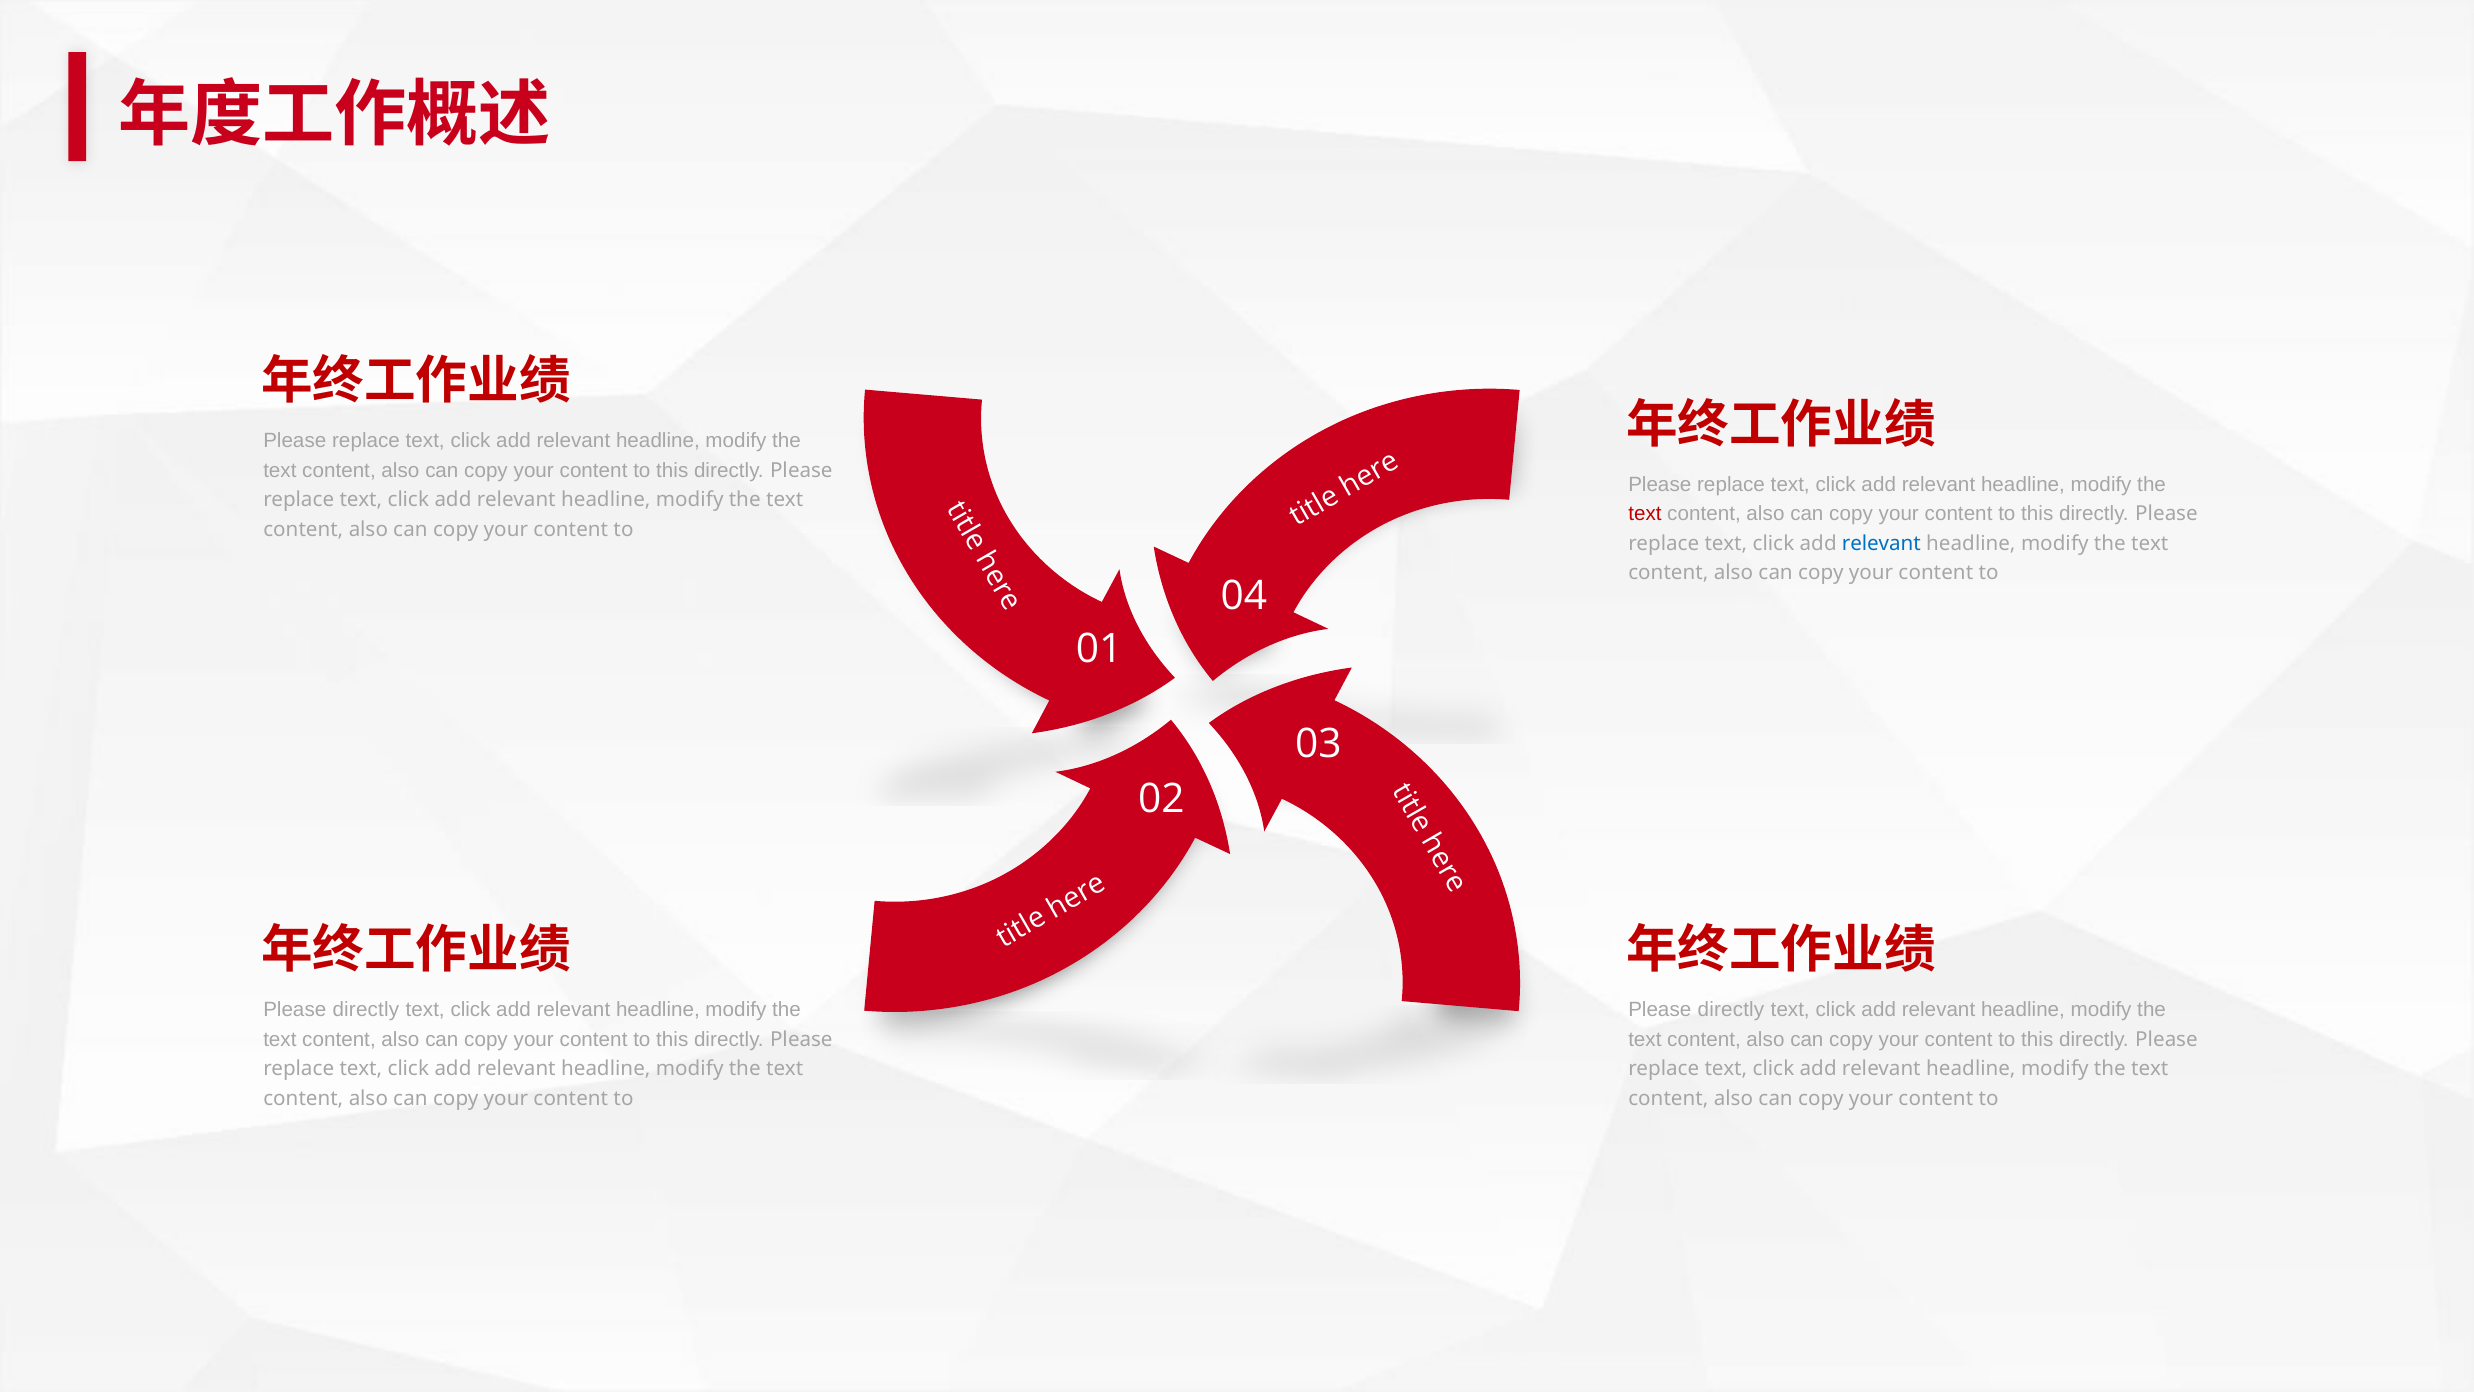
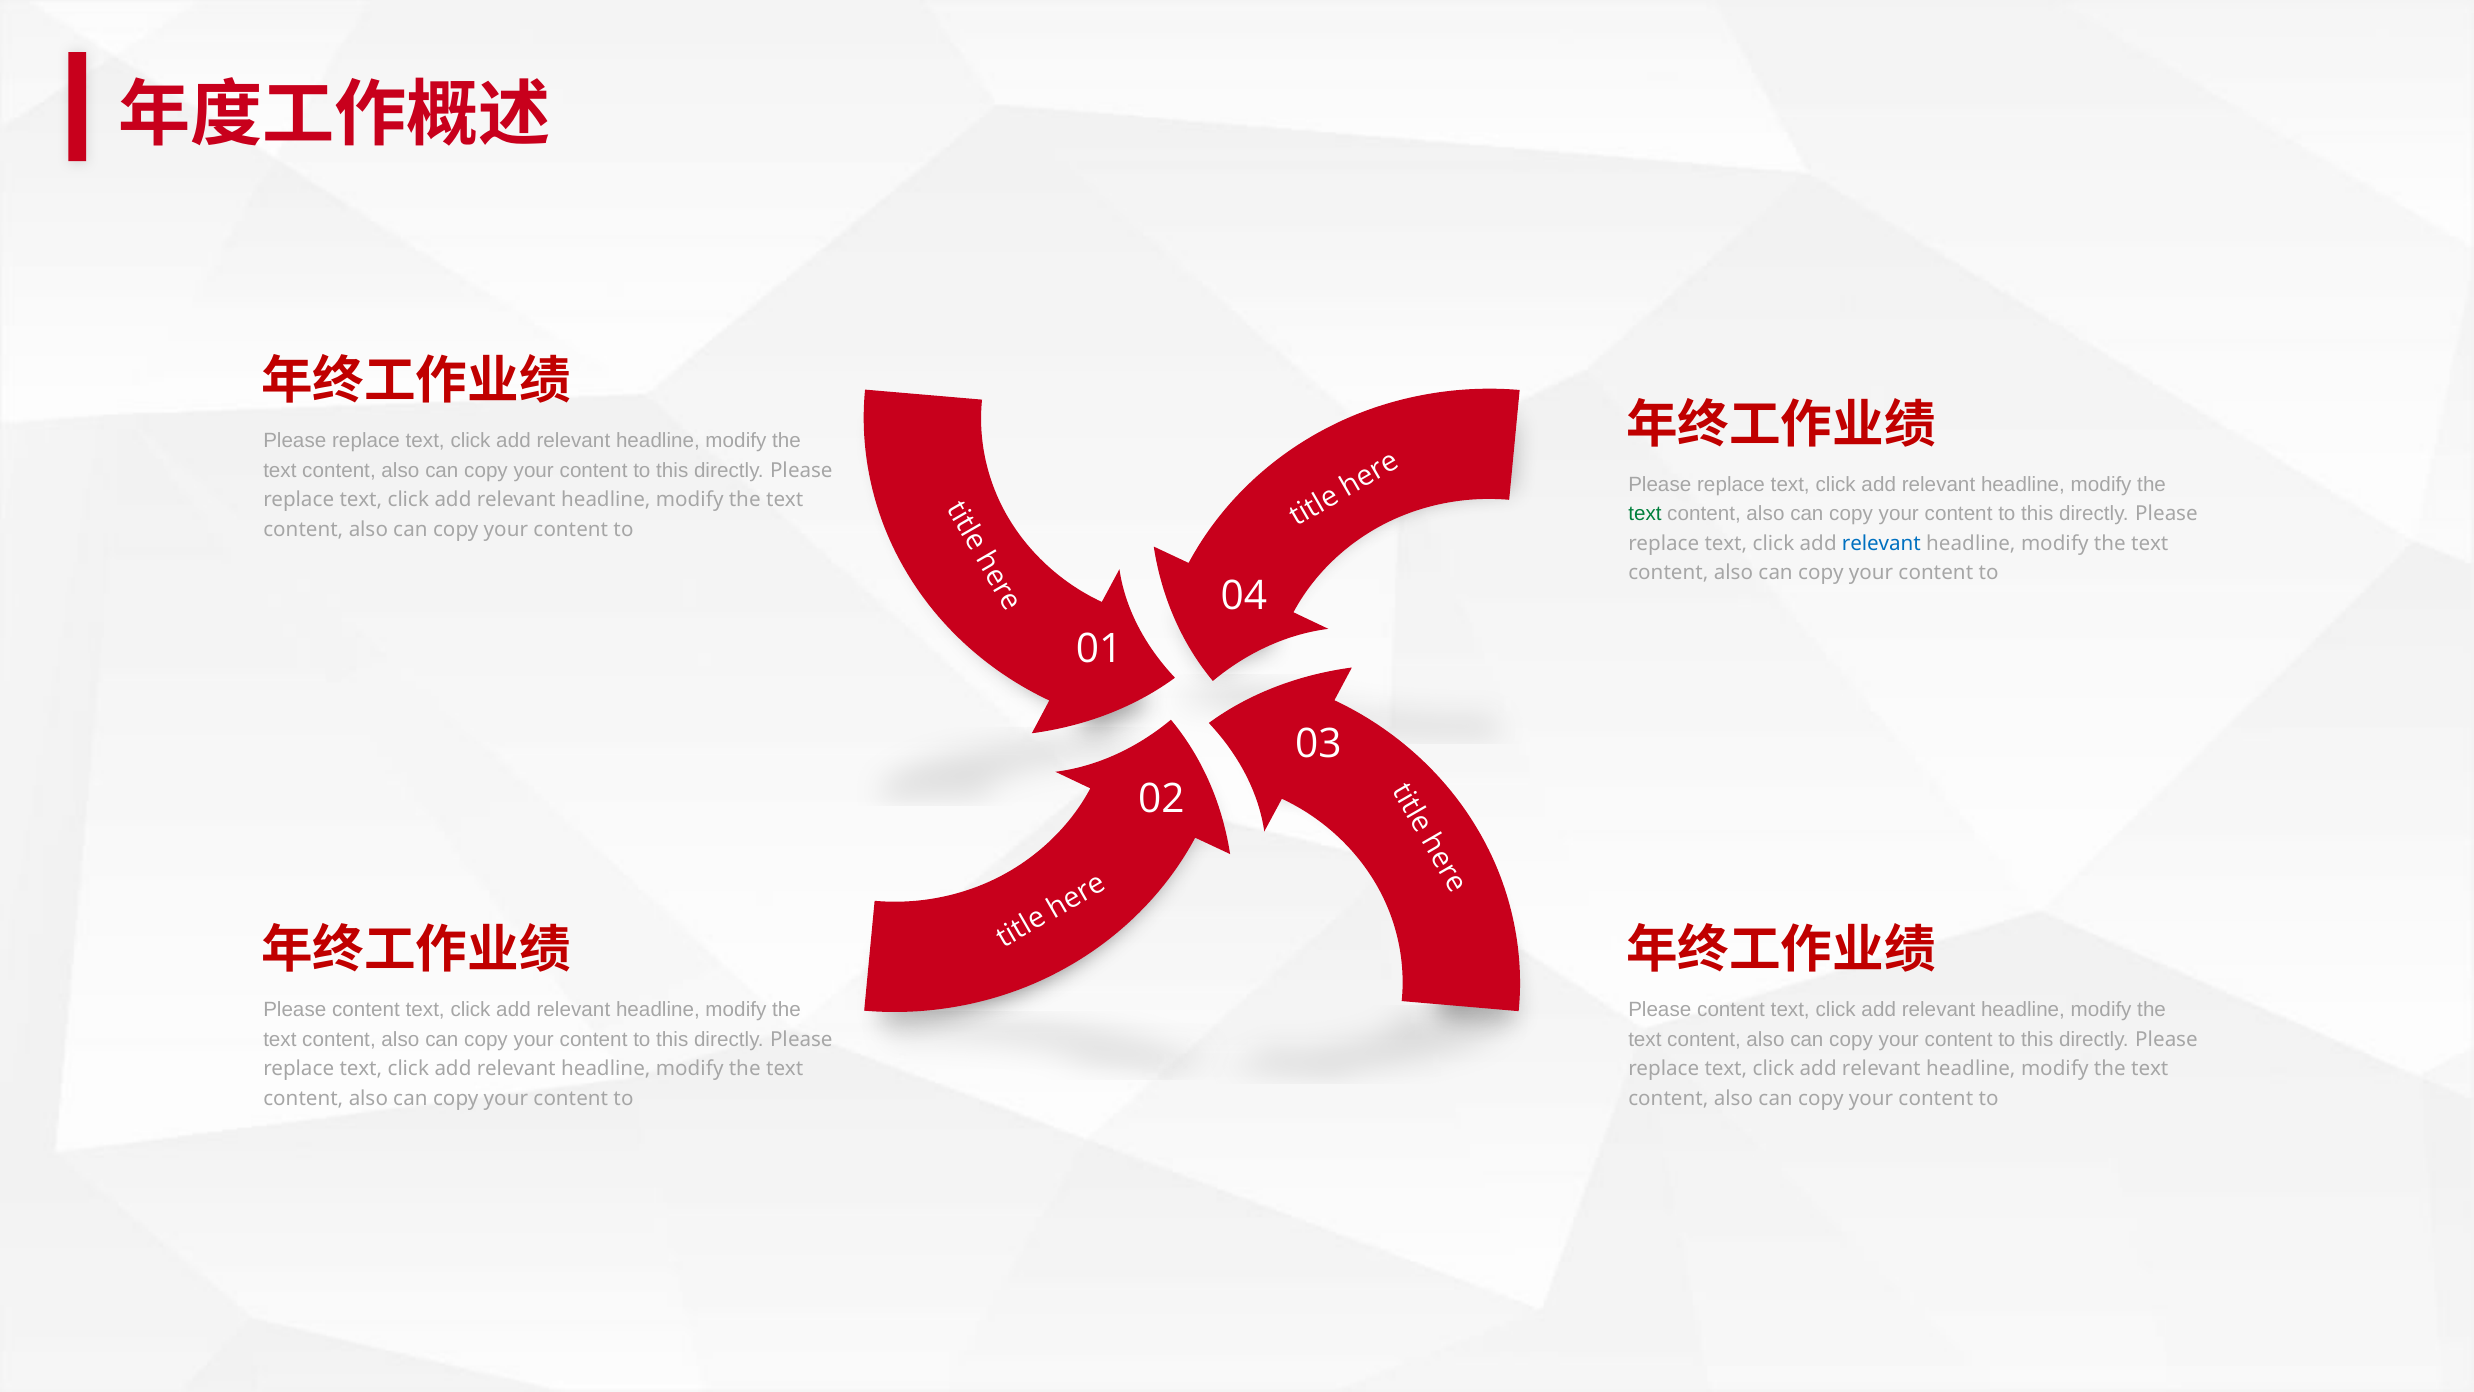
text colour: red -> green (1645, 514)
directly: directly -> content (366, 1010)
directly: directly -> content (1731, 1010)
